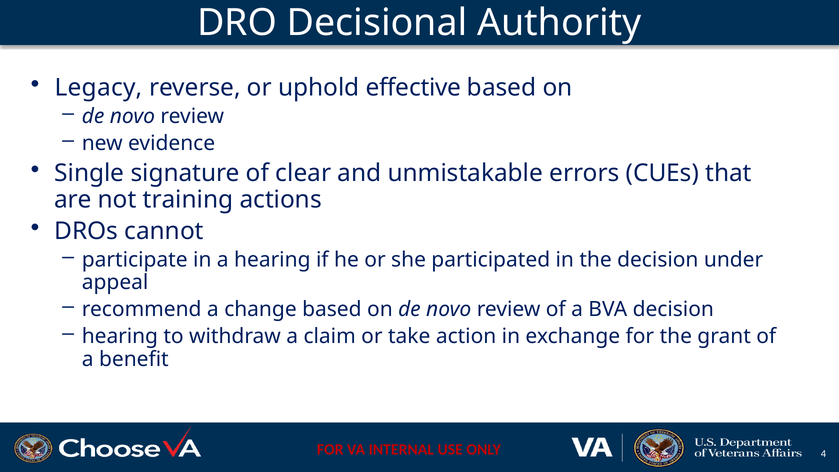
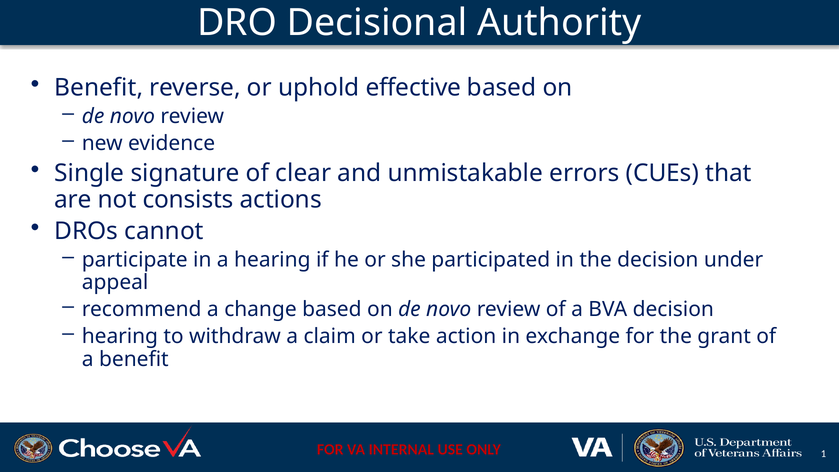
Legacy: Legacy -> Benefit (99, 88)
training: training -> consists (188, 200)
4: 4 -> 1 (823, 454)
